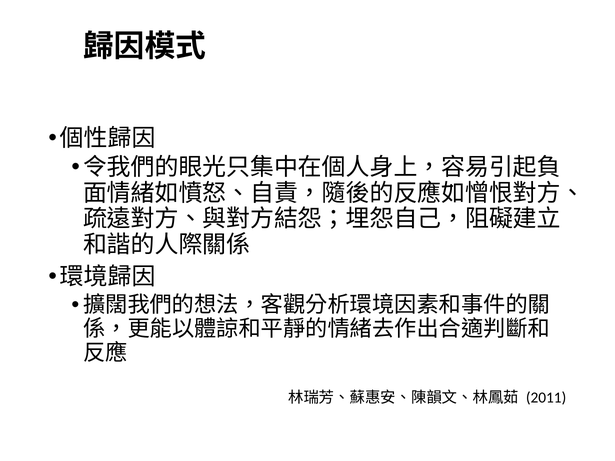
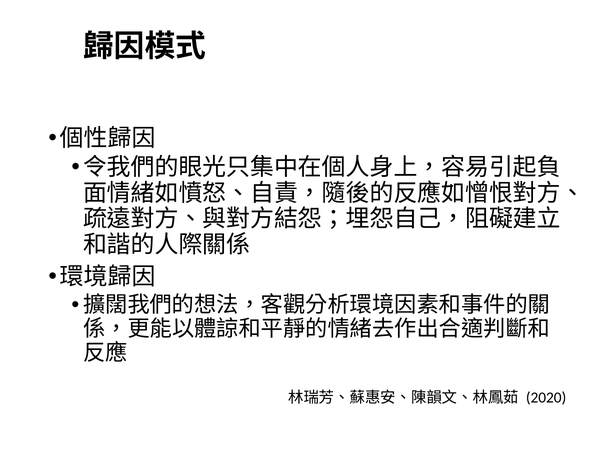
2011: 2011 -> 2020 (546, 398)
